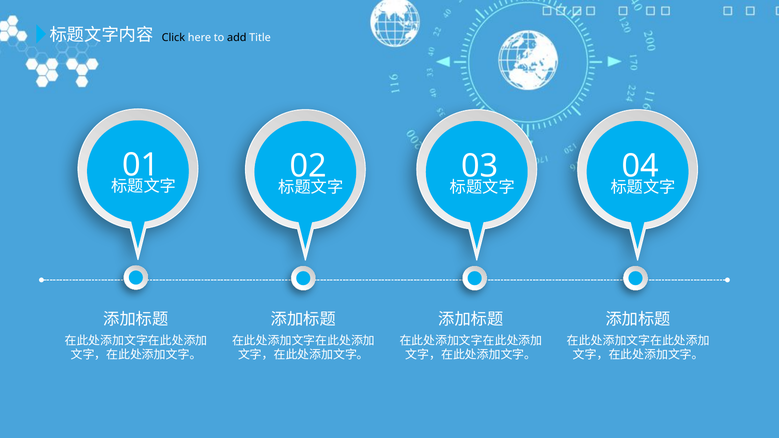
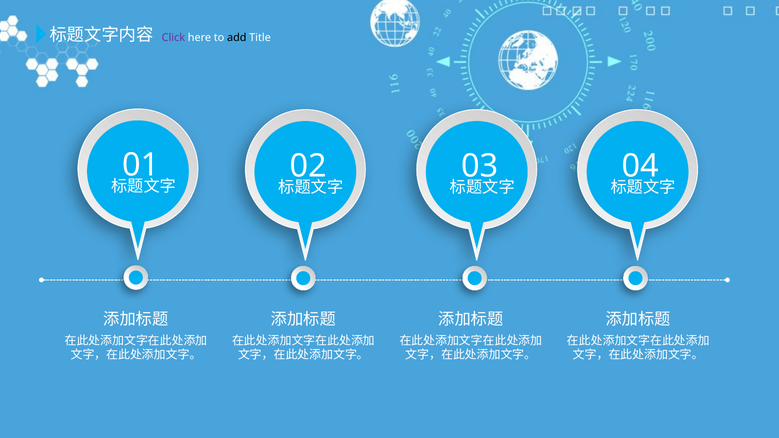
Click colour: black -> purple (173, 38)
